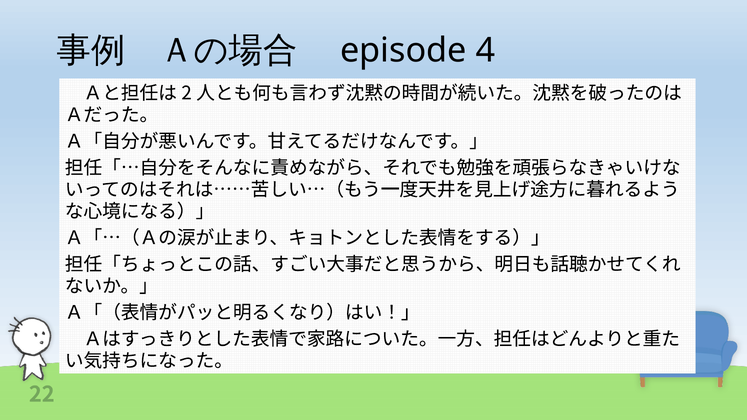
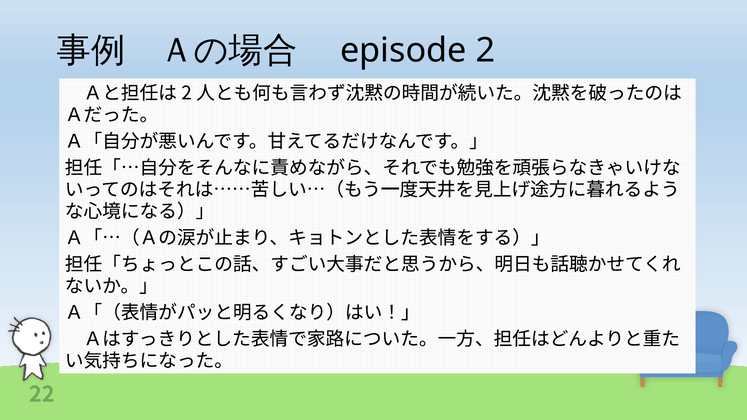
4: 4 -> 2 (485, 50)
